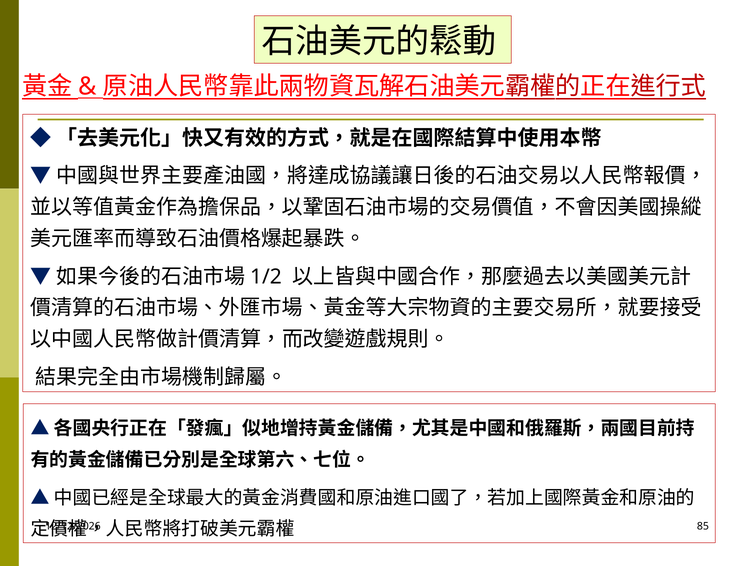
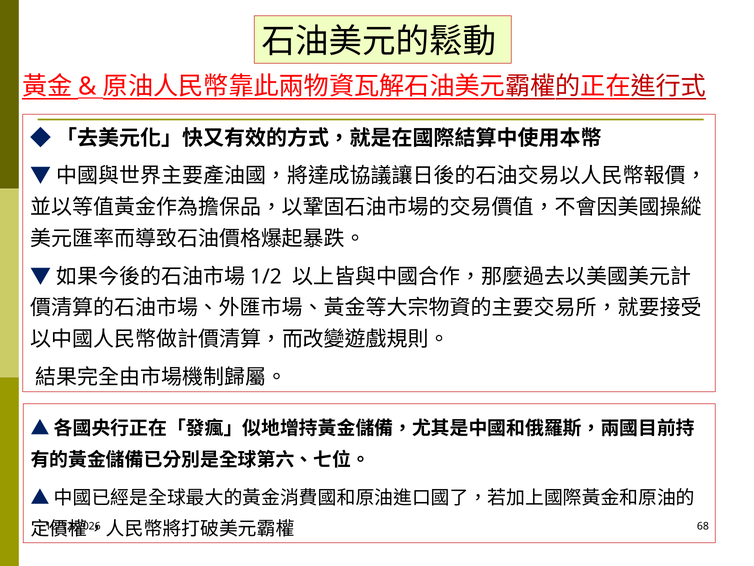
85: 85 -> 68 (703, 526)
